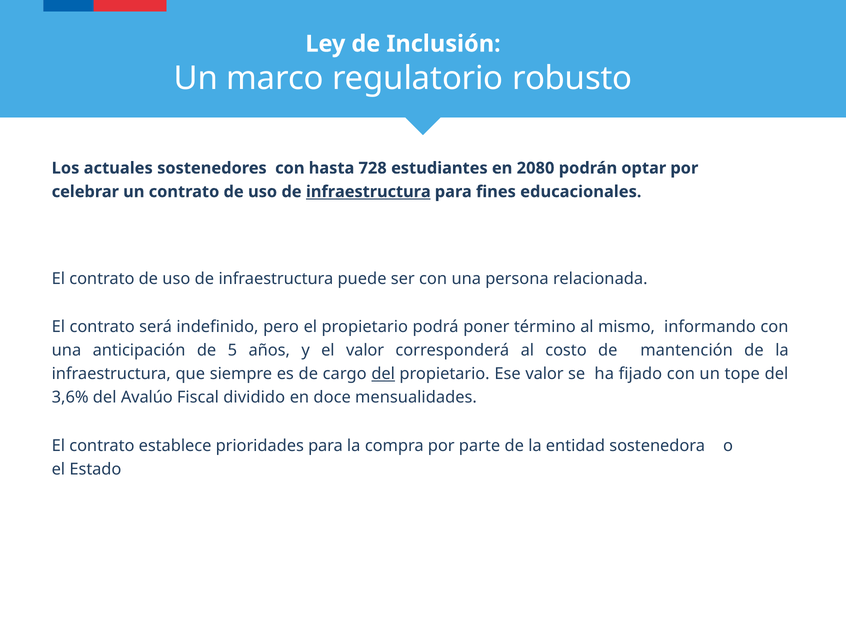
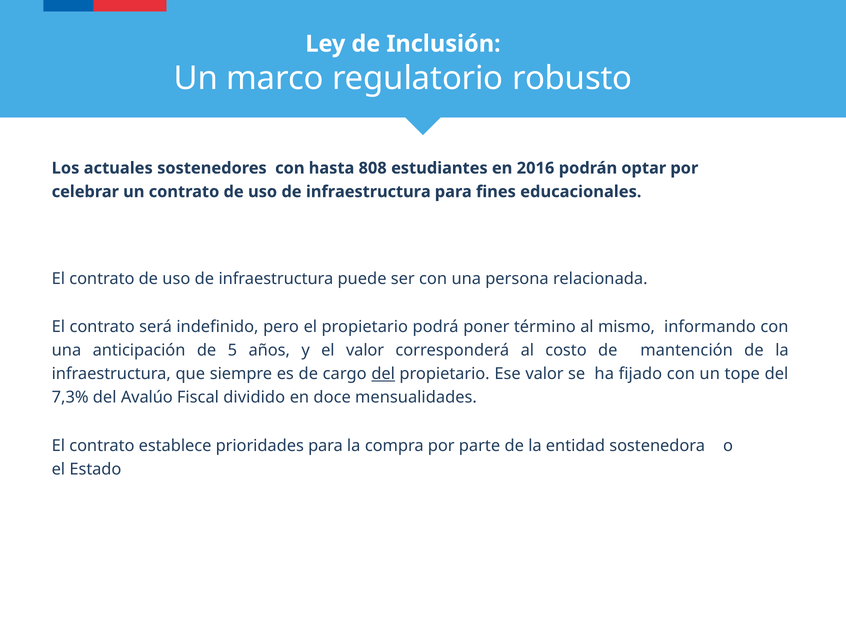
728: 728 -> 808 (373, 168)
2080: 2080 -> 2016 (536, 168)
infraestructura underline: present -> none (368, 192)
3,6%: 3,6% -> 7,3% (70, 397)
